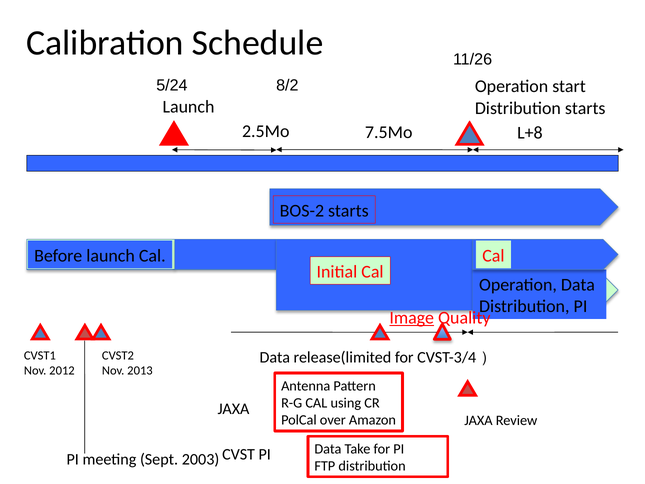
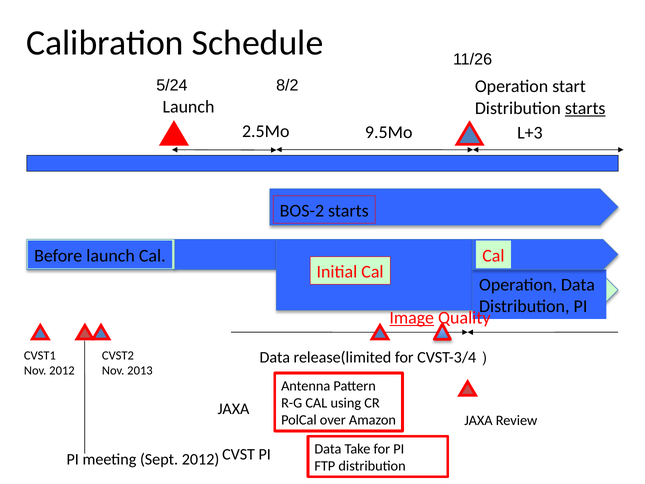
starts underline: none -> present (585, 108)
7.5Mo: 7.5Mo -> 9.5Mo (389, 132)
L+8: L+8 -> L+3 (530, 133)
Sept 2003: 2003 -> 2012 (201, 459)
